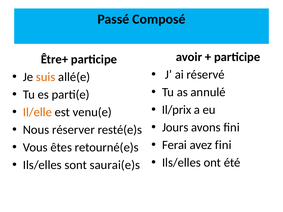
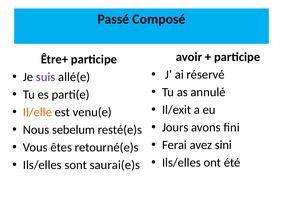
suis colour: orange -> purple (46, 77)
Il/prix: Il/prix -> Il/exit (177, 110)
réserver: réserver -> sebelum (73, 130)
avez fini: fini -> sini (223, 145)
